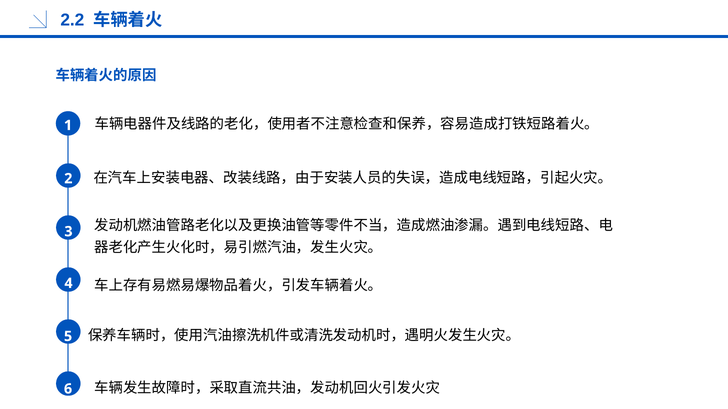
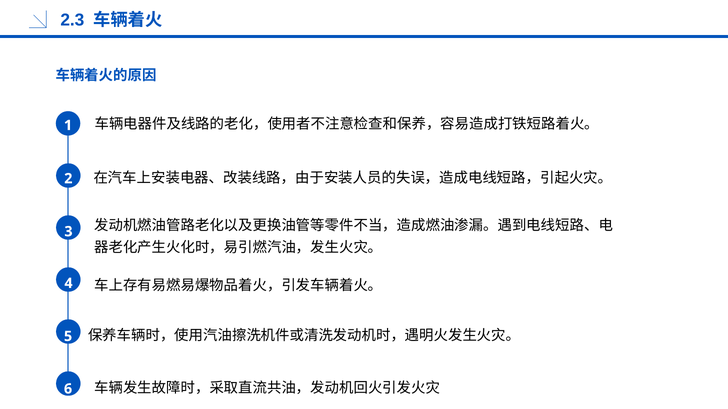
2.2: 2.2 -> 2.3 (72, 20)
